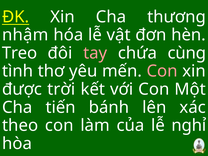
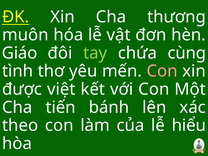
nhậm: nhậm -> muôn (25, 35)
Treo: Treo -> Giáo (20, 53)
tay colour: pink -> light green (95, 53)
trời: trời -> việt (61, 89)
nghỉ: nghỉ -> hiểu (189, 125)
